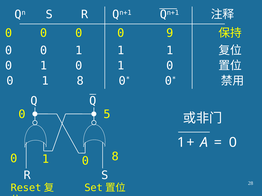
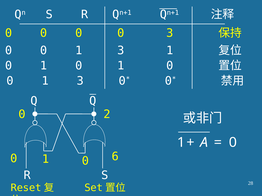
0 9: 9 -> 3 (170, 33)
0 0 1 1: 1 -> 3 (121, 51)
8: 8 -> 3 (80, 81)
5: 5 -> 2 (107, 115)
0 8: 8 -> 6 (115, 157)
